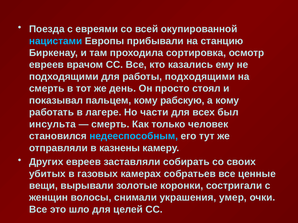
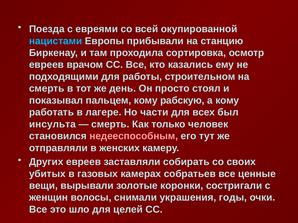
работы подходящими: подходящими -> строительном (200, 77)
недееспособным colour: light blue -> pink (134, 136)
казнены: казнены -> женских (120, 148)
умер: умер -> годы (233, 198)
